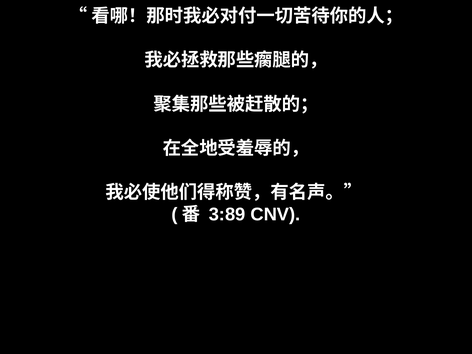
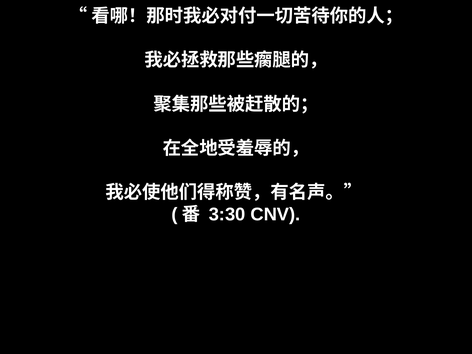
3:89: 3:89 -> 3:30 (227, 215)
